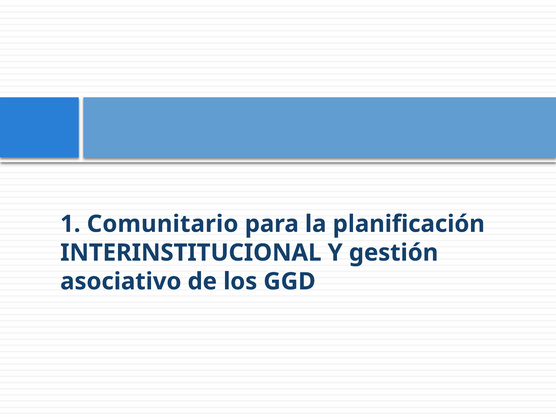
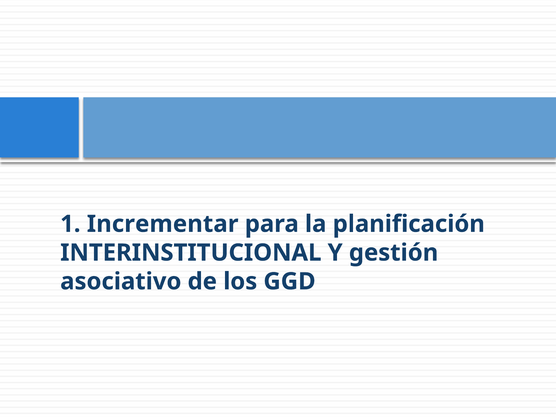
Comunitario: Comunitario -> Incrementar (163, 224)
